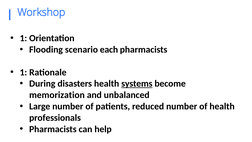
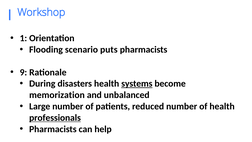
each: each -> puts (109, 49)
1: 1 -> 9 (23, 72)
professionals underline: none -> present (55, 118)
